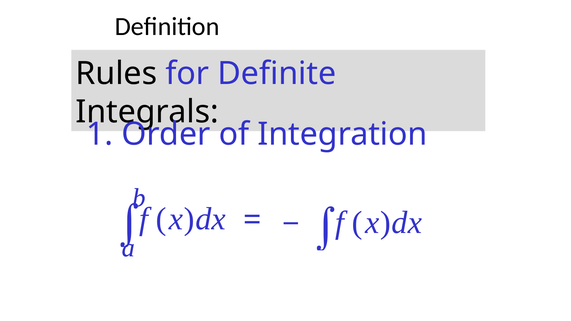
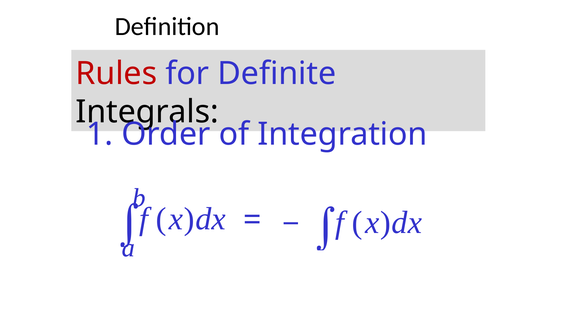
Rules colour: black -> red (116, 74)
